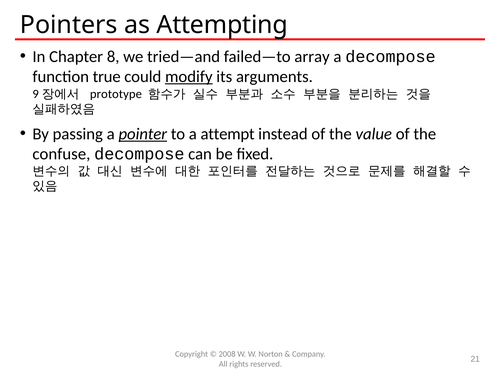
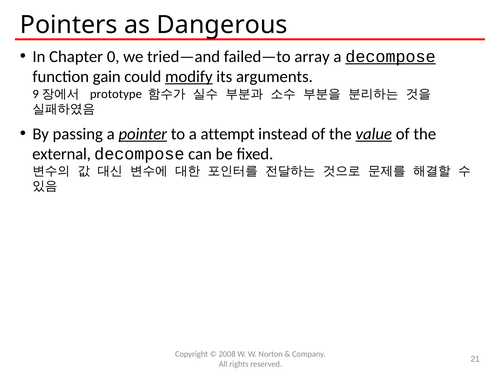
Attempting: Attempting -> Dangerous (222, 25)
8: 8 -> 0 (113, 57)
decompose underline: none -> present (391, 57)
true: true -> gain (107, 77)
value underline: none -> present (374, 134)
confuse: confuse -> external (62, 154)
